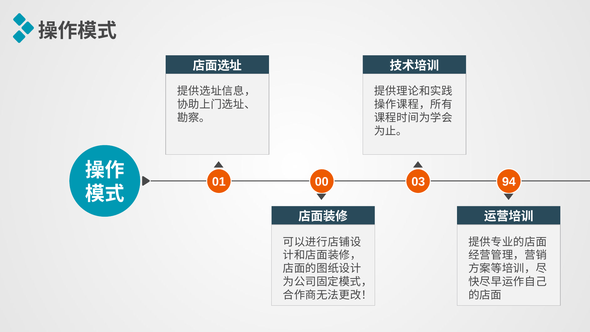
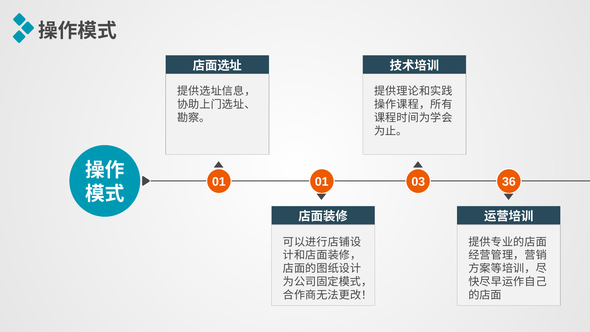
01 00: 00 -> 01 (322, 182)
94: 94 -> 36 (509, 182)
